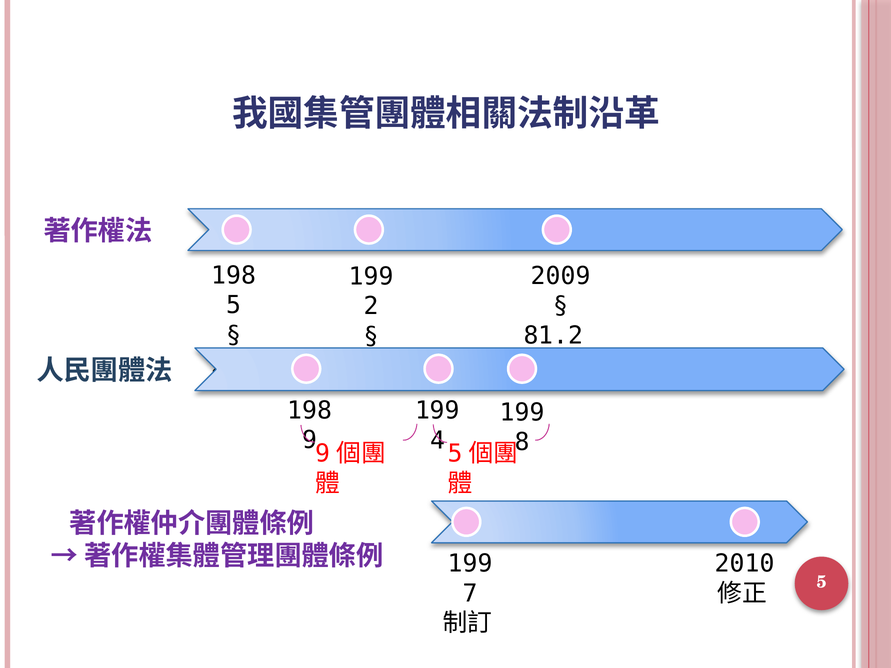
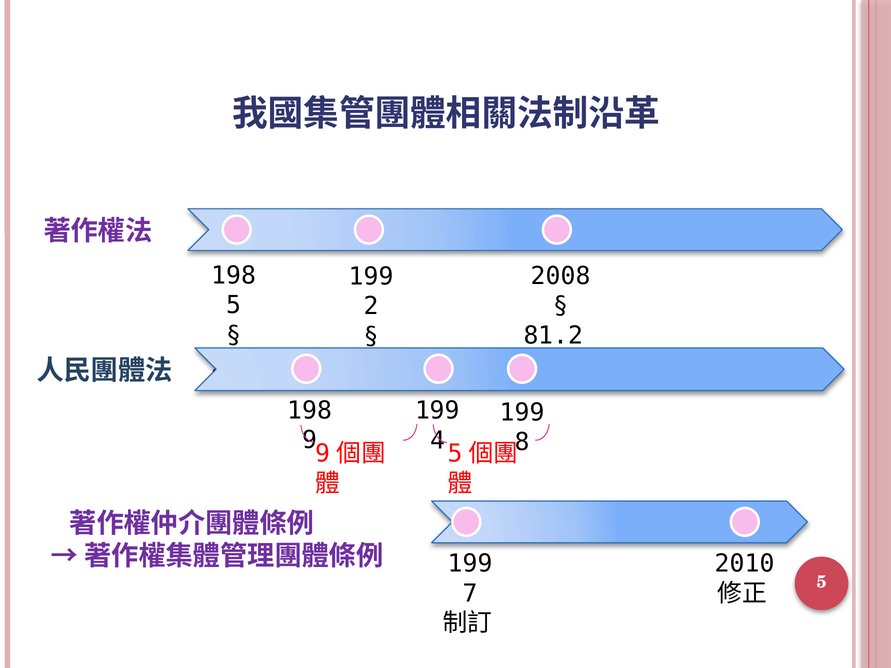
2009: 2009 -> 2008 (561, 276)
